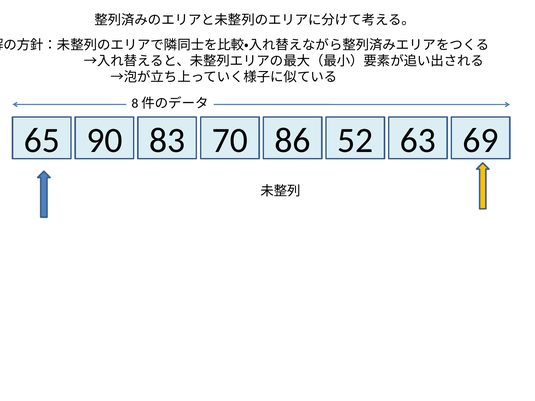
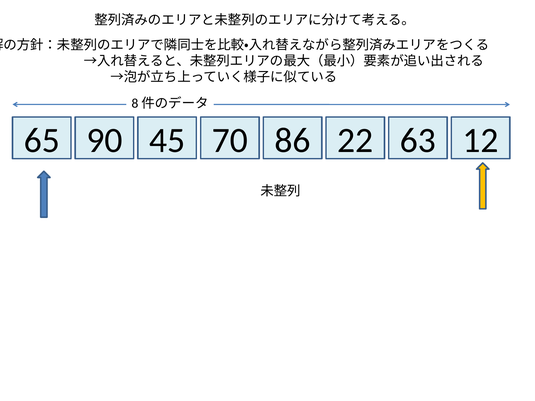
83: 83 -> 45 (167, 140)
52: 52 -> 22 (355, 140)
69: 69 -> 12 (481, 140)
